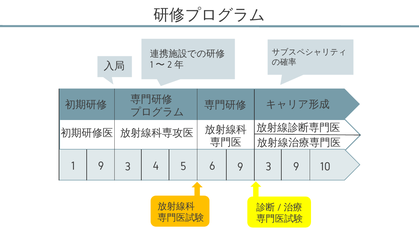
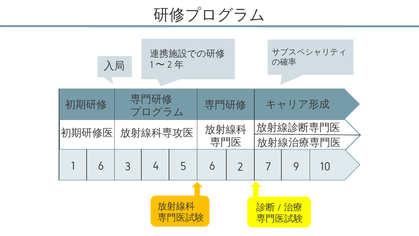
1 9: 9 -> 6 (101, 166)
6 9: 9 -> 2 (240, 167)
3 3: 3 -> 7 (268, 167)
